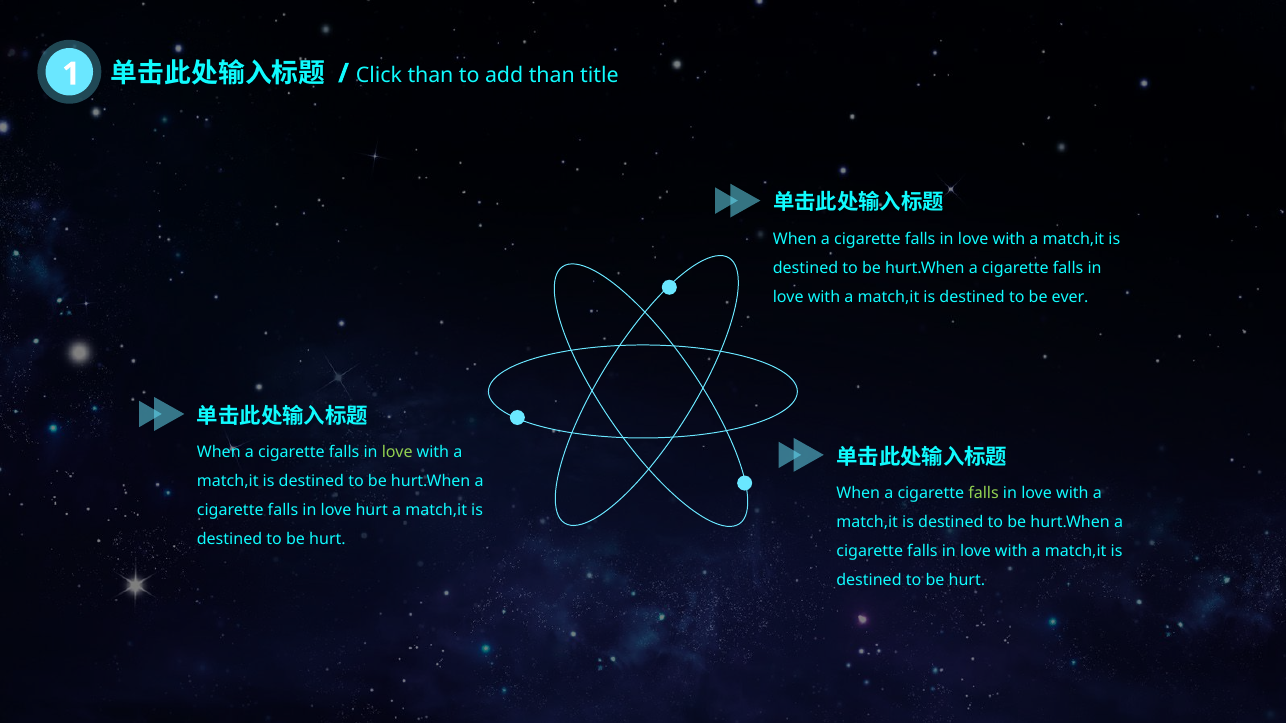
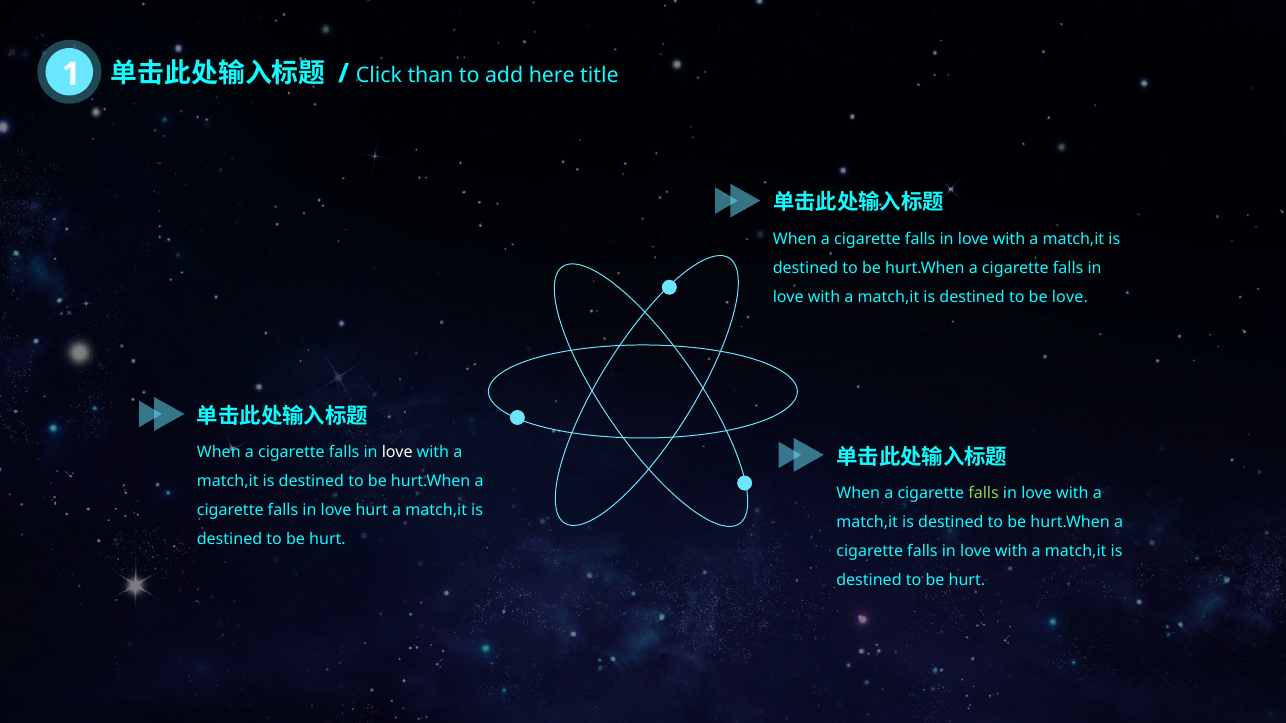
add than: than -> here (552, 75)
be ever: ever -> love (1070, 297)
love colour: light green -> white (397, 452)
